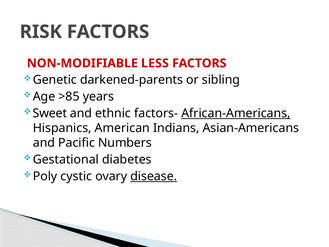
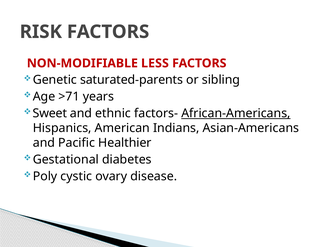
darkened-parents: darkened-parents -> saturated-parents (132, 80)
>85: >85 -> >71 (69, 96)
Numbers: Numbers -> Healthier (125, 143)
disease underline: present -> none (154, 176)
